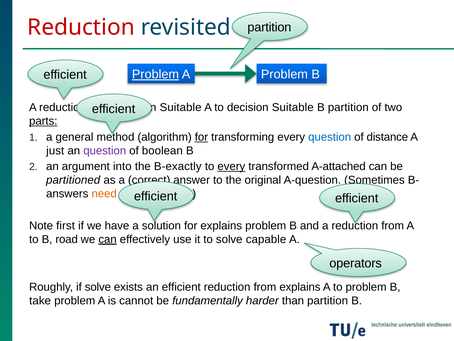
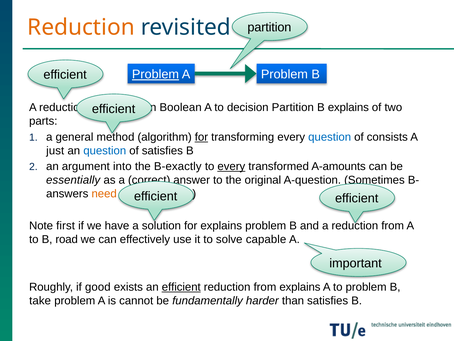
Reduction colour: red -> orange (81, 27)
Suitable: Suitable -> Boolean (181, 107)
to decision Suitable: Suitable -> Partition (293, 107)
partition: partition -> explains (348, 107)
parts underline: present -> none (43, 121)
distance: distance -> consists (387, 137)
question colour: purple -> blue (105, 150)
of boolean: boolean -> satisfies (162, 150)
A-attached: A-attached -> A-amounts (339, 166)
partitioned: partitioned -> essentially (73, 180)
can underline: present -> none (108, 239)
operators: operators -> important (356, 263)
if solve: solve -> good (98, 287)
efficient underline: none -> present (181, 287)
than partition: partition -> satisfies (328, 300)
